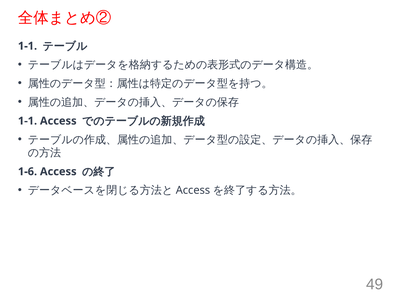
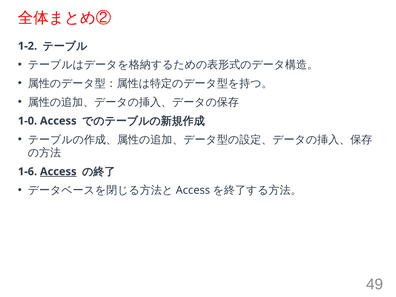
1-1: 1-1 -> 1-2 (27, 46)
1-1: 1-1 -> 1-0 (27, 121)
Access underline: none -> present (58, 172)
